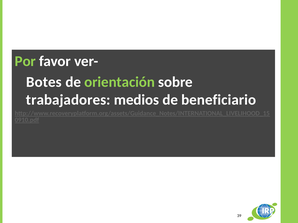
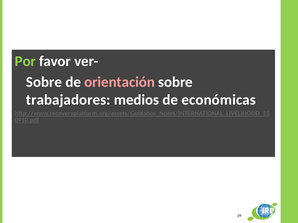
Botes: Botes -> Sobre (44, 82)
orientación colour: light green -> pink (120, 82)
beneficiario: beneficiario -> económicas (219, 100)
